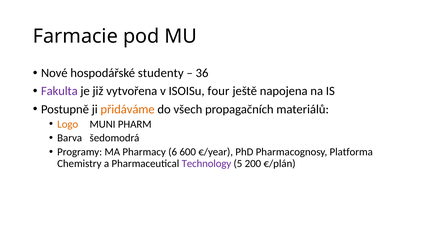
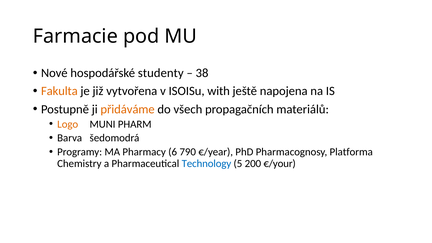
36: 36 -> 38 (202, 73)
Fakulta colour: purple -> orange (59, 91)
four: four -> with (219, 91)
600: 600 -> 790 (188, 152)
Technology colour: purple -> blue (206, 164)
€/plán: €/plán -> €/your (280, 164)
